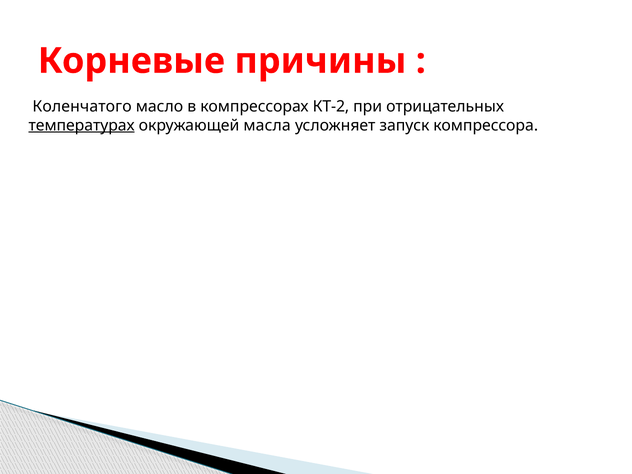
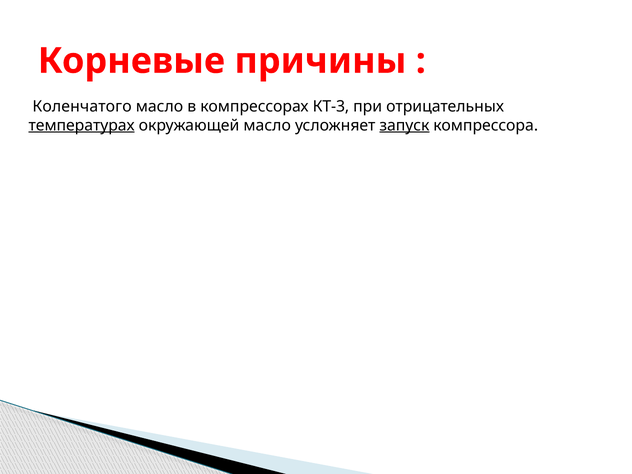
КТ-2: КТ-2 -> КТ-3 (331, 106)
окружающей масла: масла -> масло (267, 125)
запуск underline: none -> present (404, 125)
